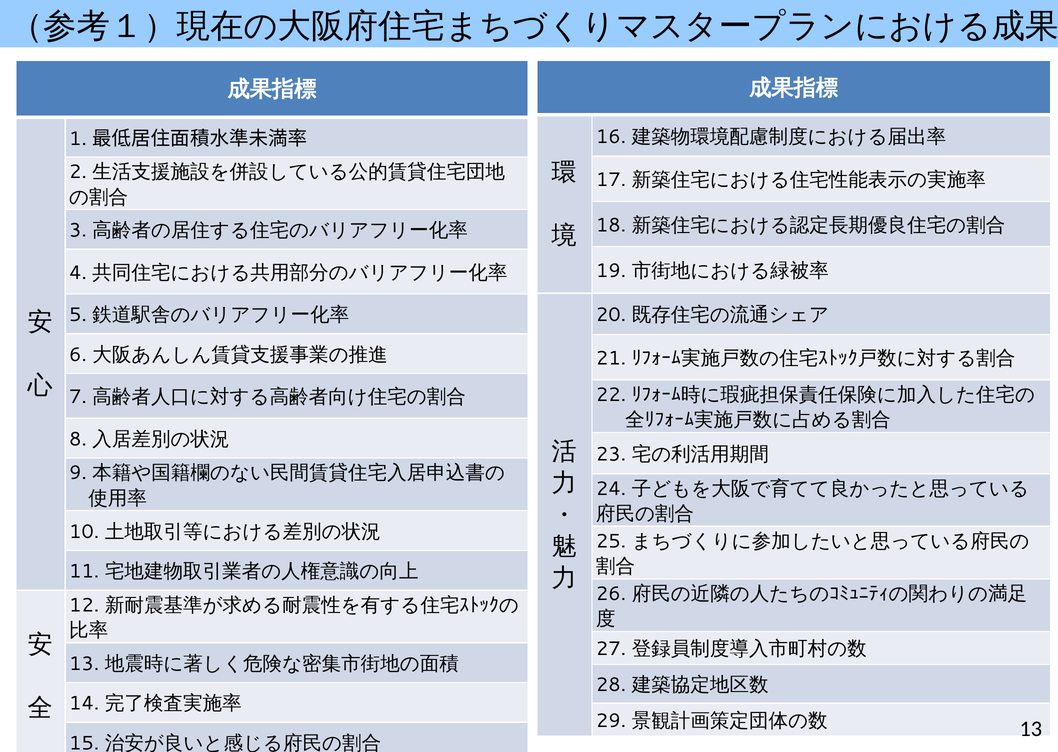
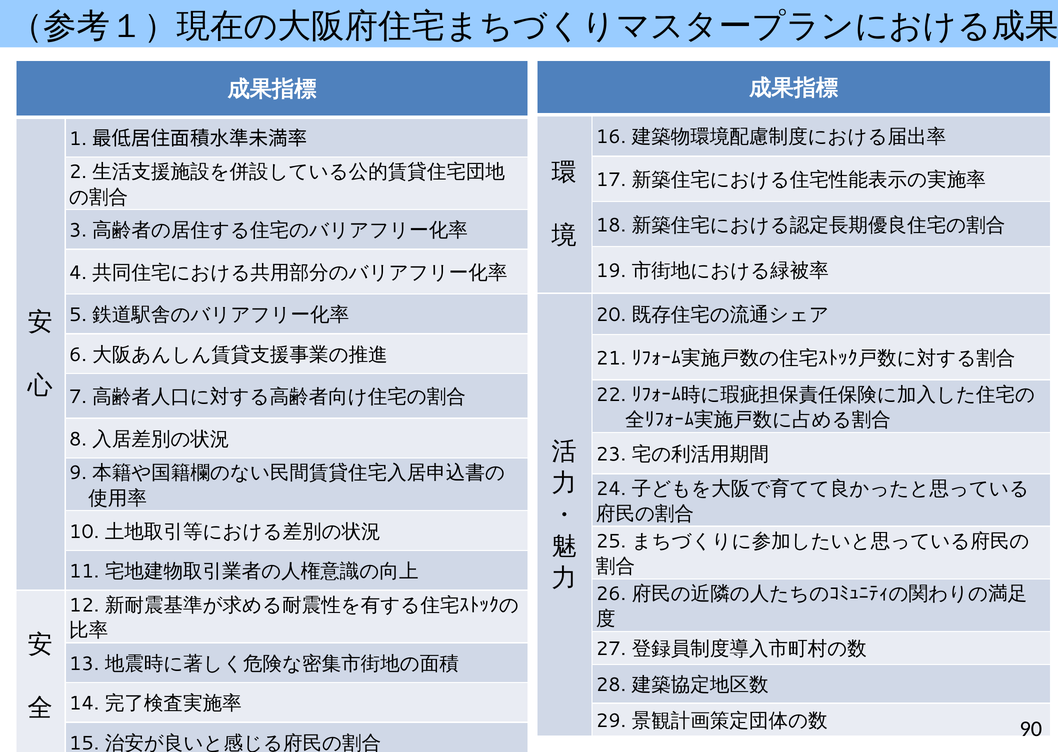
13: 13 -> 90 (1031, 729)
